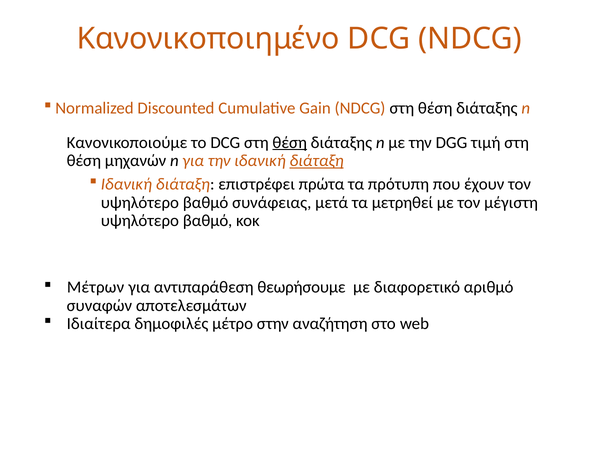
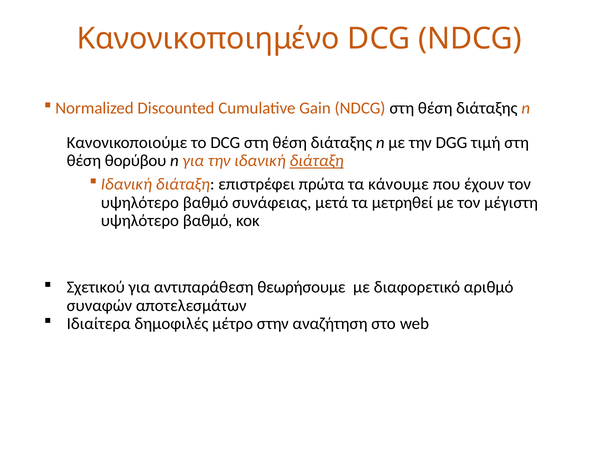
θέση underline: present -> none (290, 142)
μηχανών: μηχανών -> θορύβου (136, 160)
πρότυπη: πρότυπη -> κάνουμε (398, 184)
Μέτρων: Μέτρων -> Σχετικού (96, 287)
